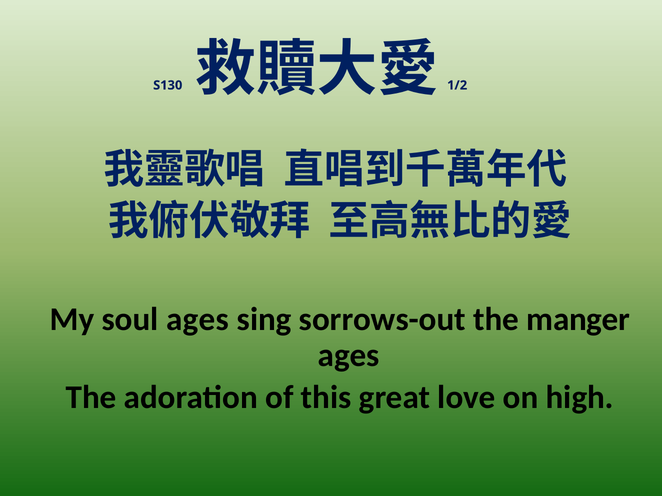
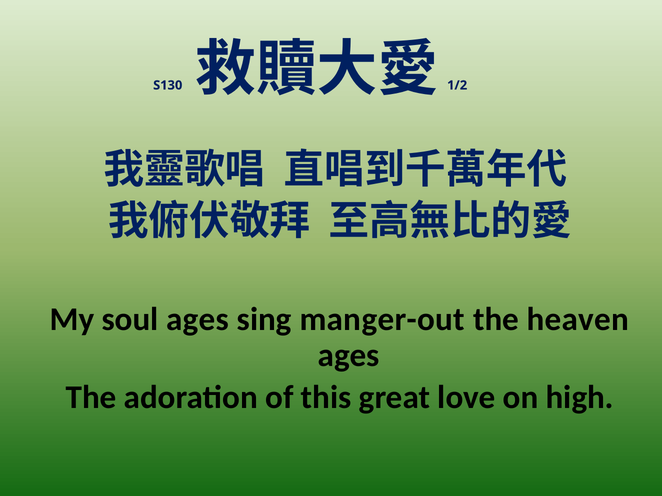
sorrows-out: sorrows-out -> manger-out (382, 320)
manger: manger -> heaven (578, 320)
